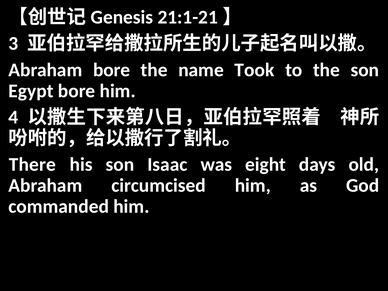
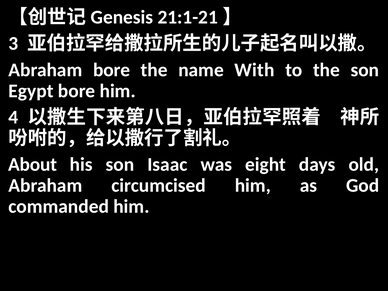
Took: Took -> With (254, 70)
There: There -> About (33, 165)
